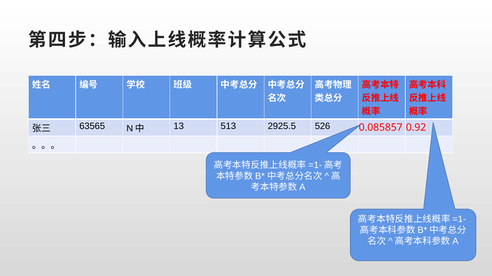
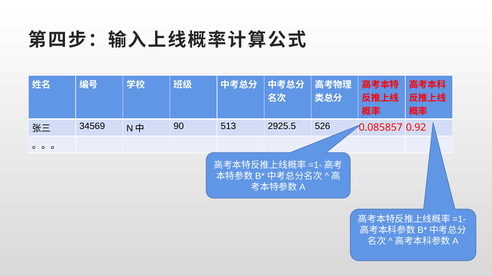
63565: 63565 -> 34569 (92, 126)
13: 13 -> 90 (179, 126)
